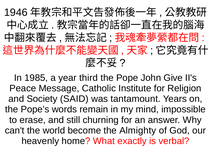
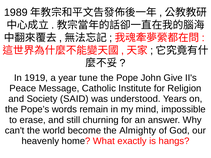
1946: 1946 -> 1989 (16, 12)
1985: 1985 -> 1919 (36, 78)
third: third -> tune (89, 78)
tantamount: tantamount -> understood (136, 99)
verbal: verbal -> hangs (174, 141)
